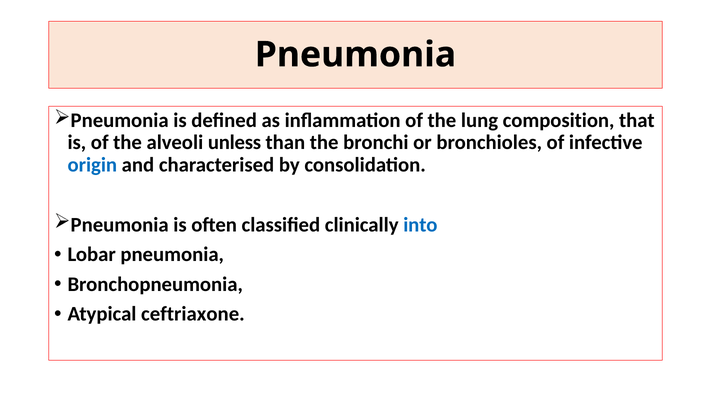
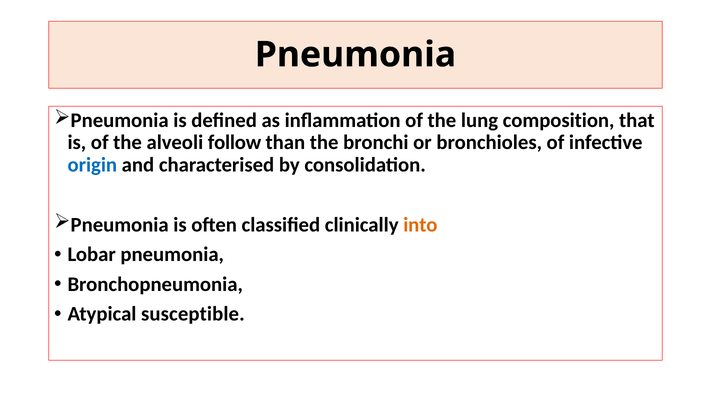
unless: unless -> follow (235, 143)
into colour: blue -> orange (420, 225)
ceftriaxone: ceftriaxone -> susceptible (193, 314)
